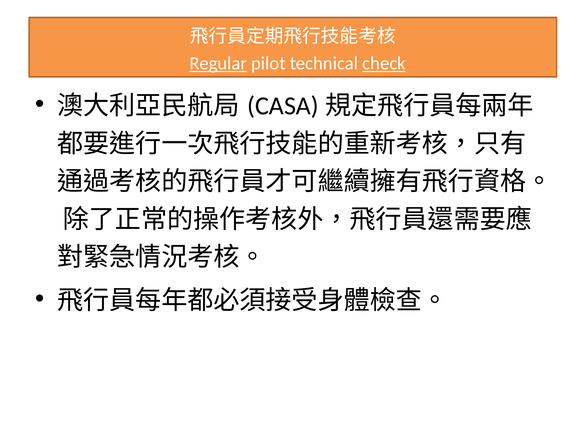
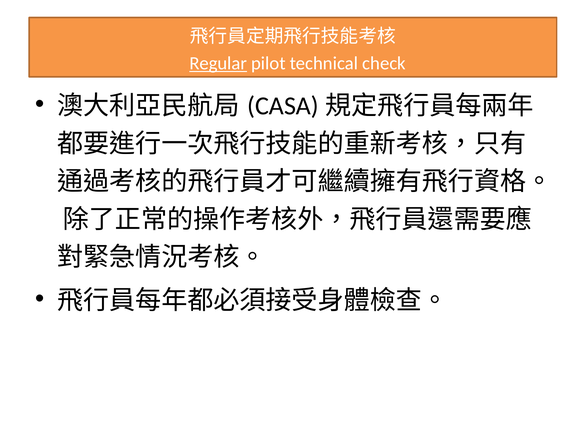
check underline: present -> none (384, 63)
